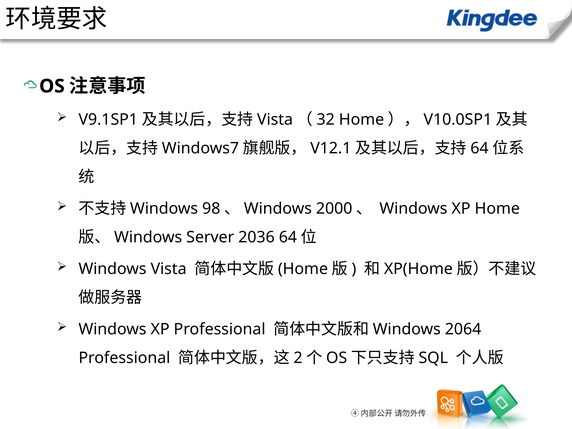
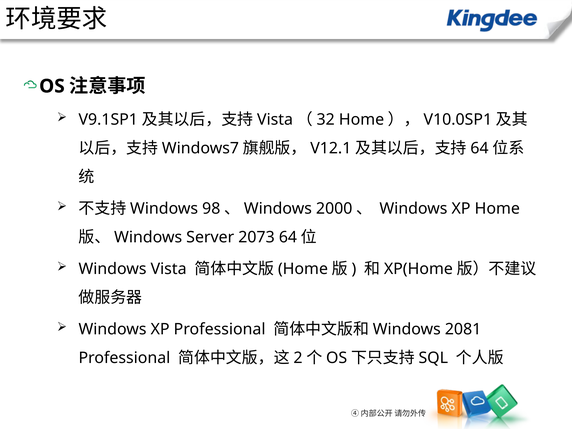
2036: 2036 -> 2073 (256, 237)
2064: 2064 -> 2081 (463, 329)
